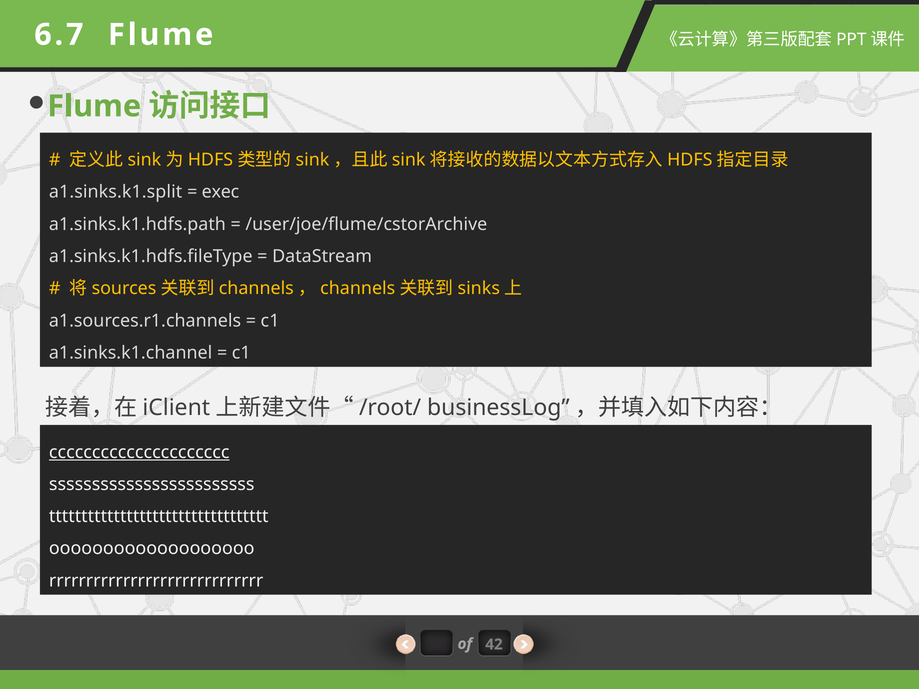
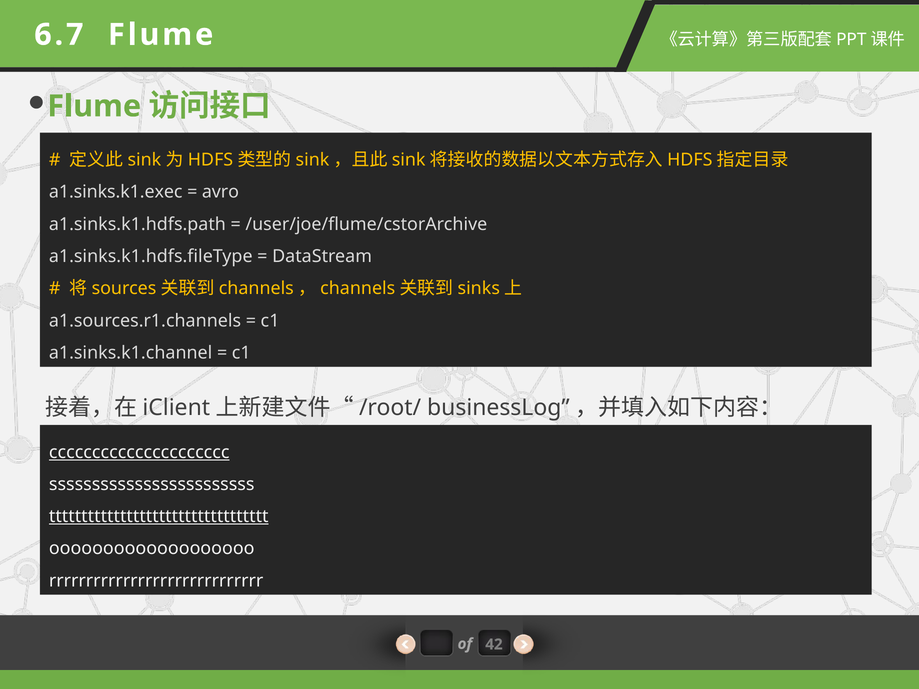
a1.sinks.k1.split: a1.sinks.k1.split -> a1.sinks.k1.exec (116, 192)
exec: exec -> avro (220, 192)
tttttttttttttttttttttttttttttttttt underline: none -> present (159, 517)
